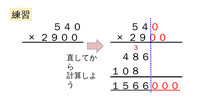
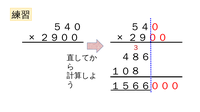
０００ underline: present -> none (165, 86)
